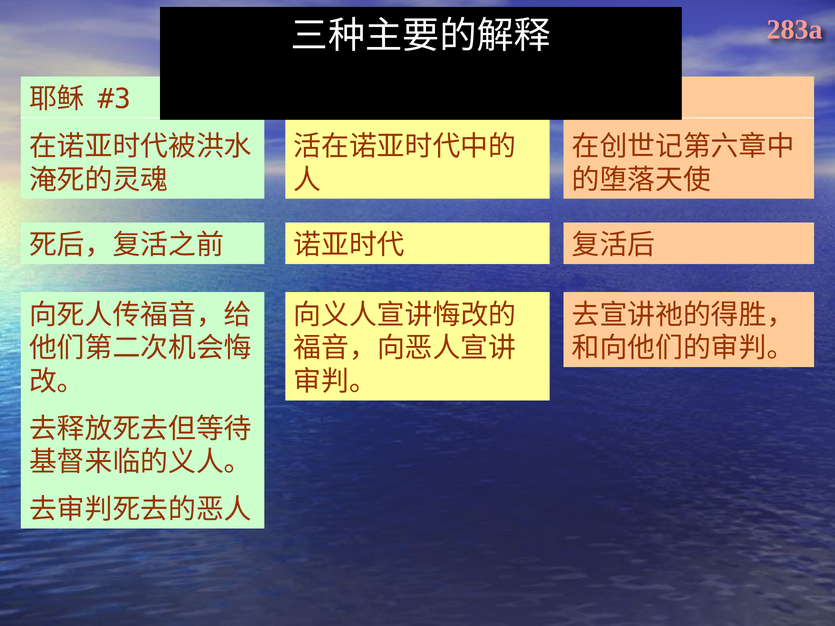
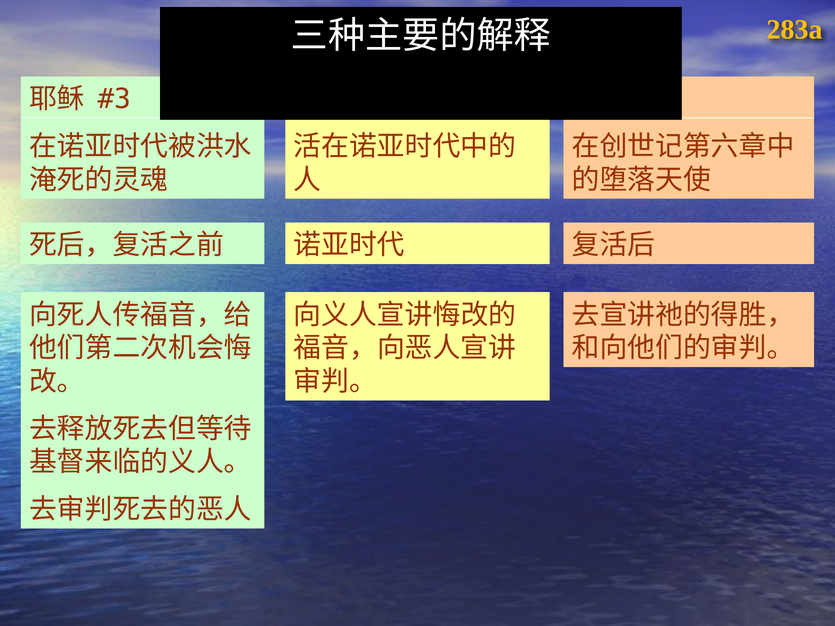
283a colour: pink -> yellow (795, 30)
